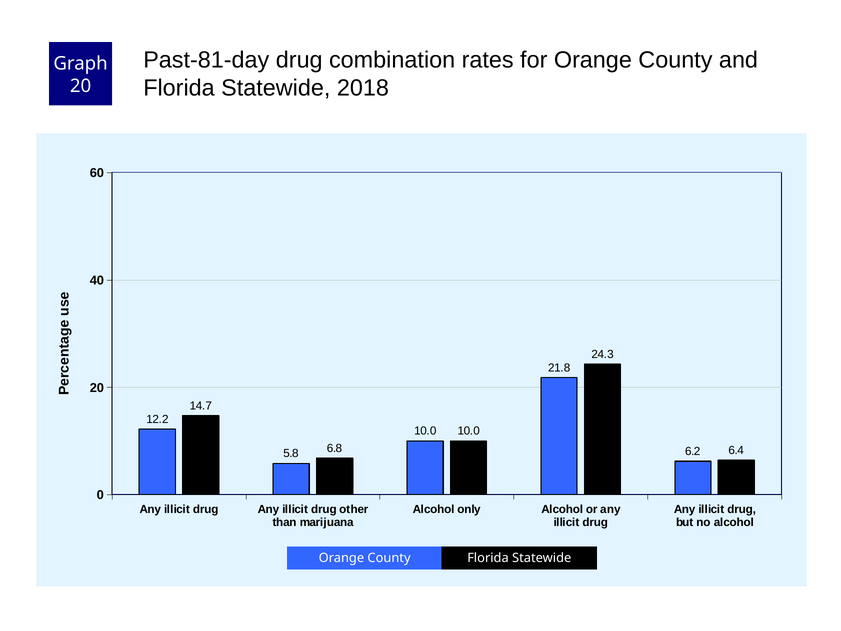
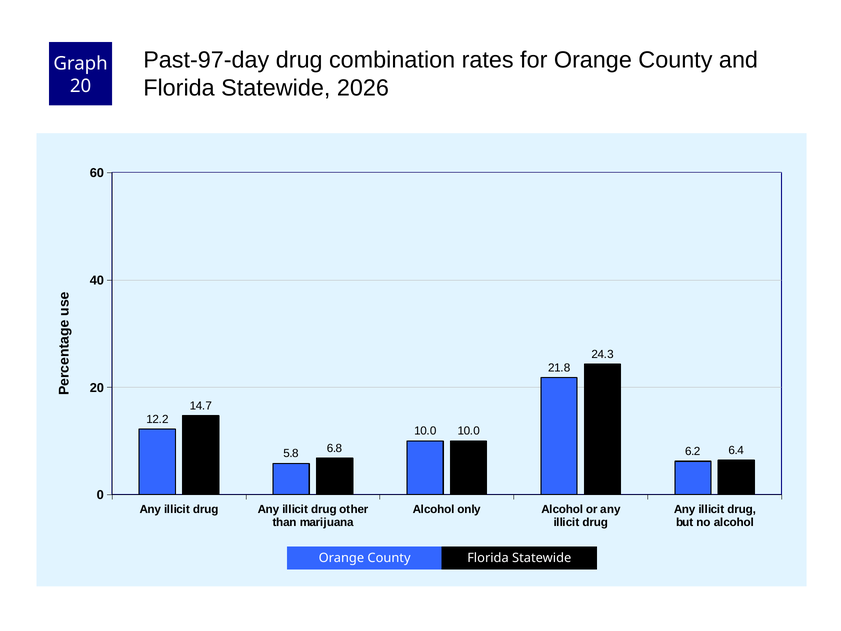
Past-81-day: Past-81-day -> Past-97-day (206, 60)
2018: 2018 -> 2026 (363, 88)
